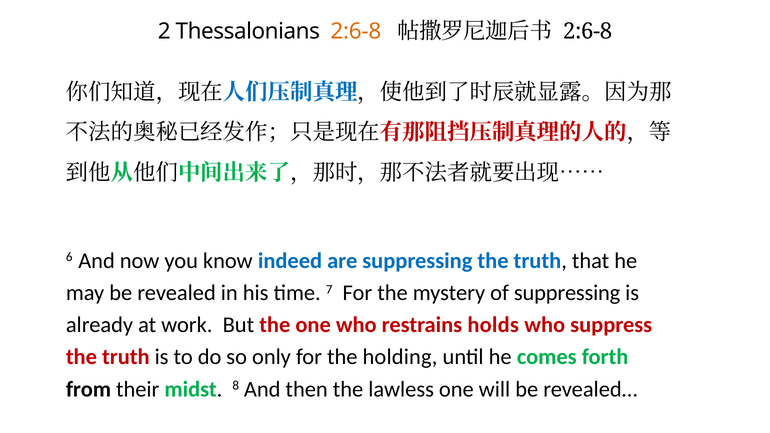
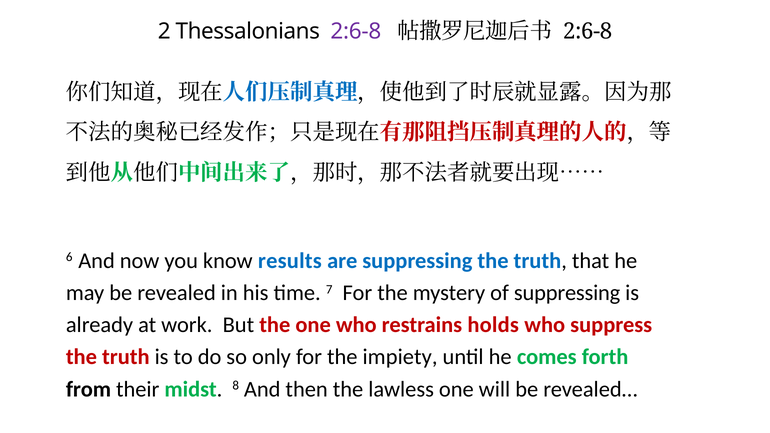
2:6-8 colour: orange -> purple (356, 31)
indeed: indeed -> results (290, 261)
holding: holding -> impiety (400, 357)
